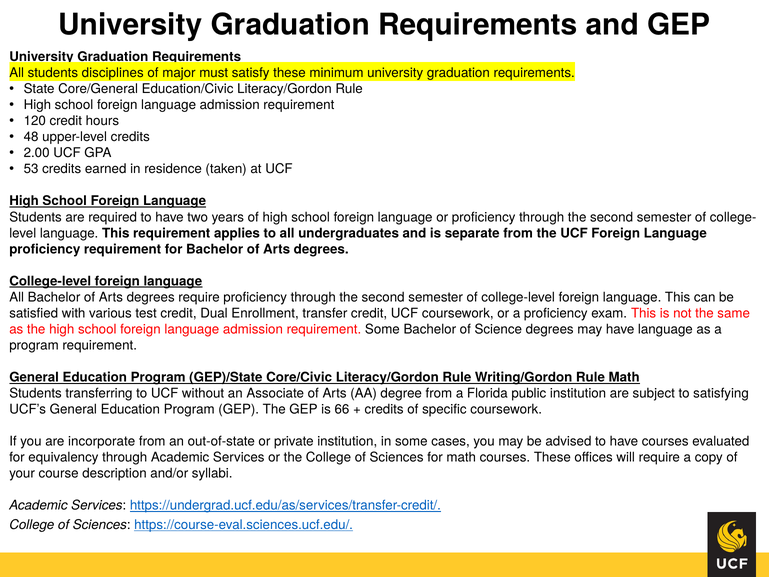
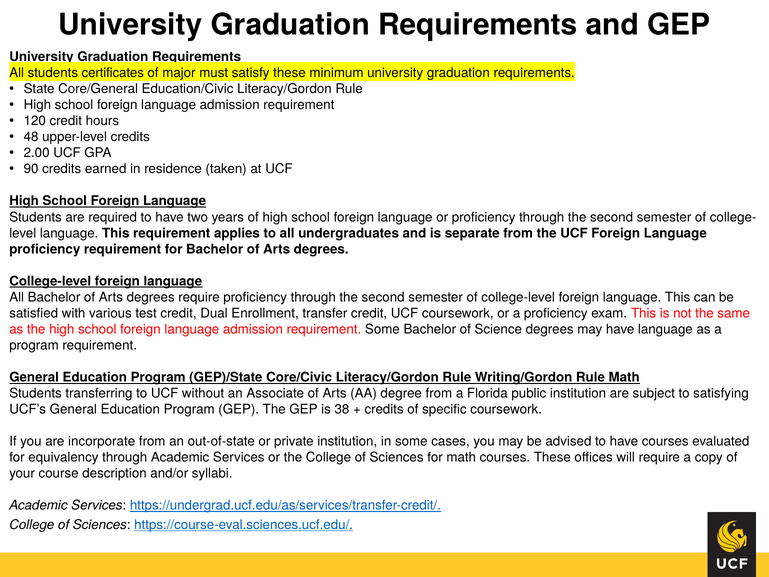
disciplines: disciplines -> certificates (113, 73)
53: 53 -> 90 (31, 169)
66: 66 -> 38 (342, 409)
